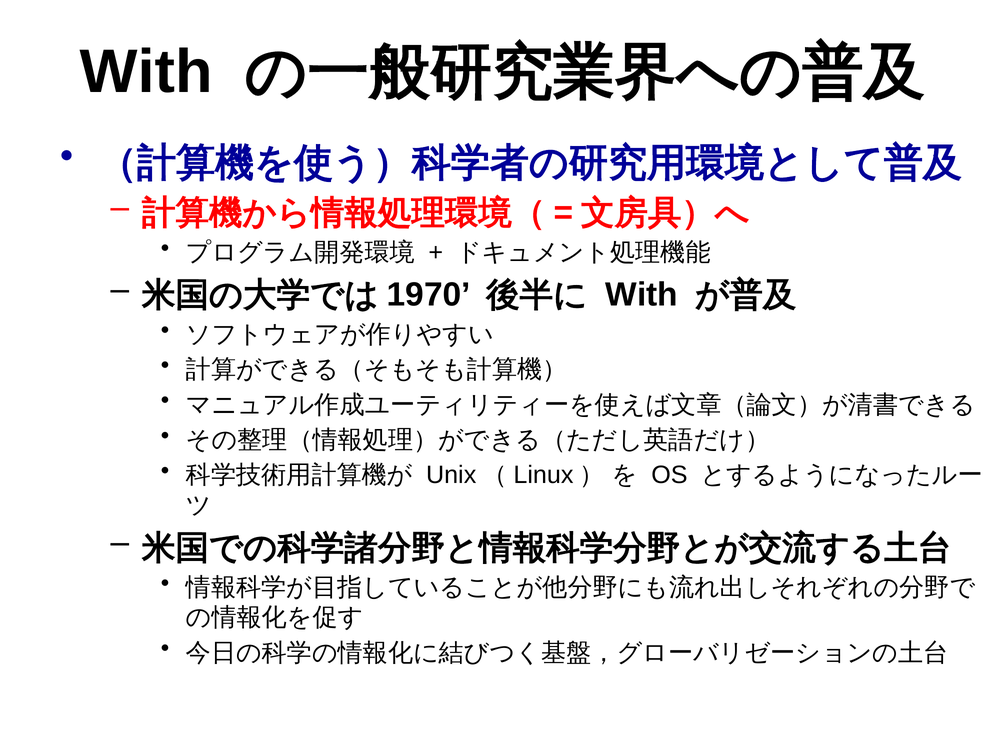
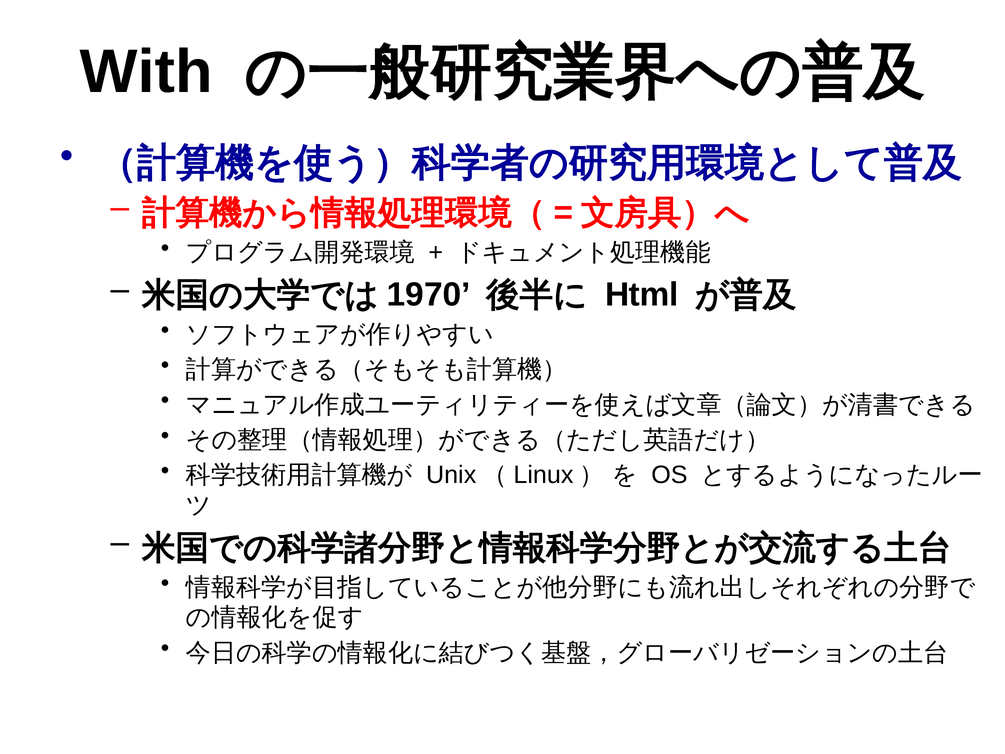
With: With -> Html (642, 295)
